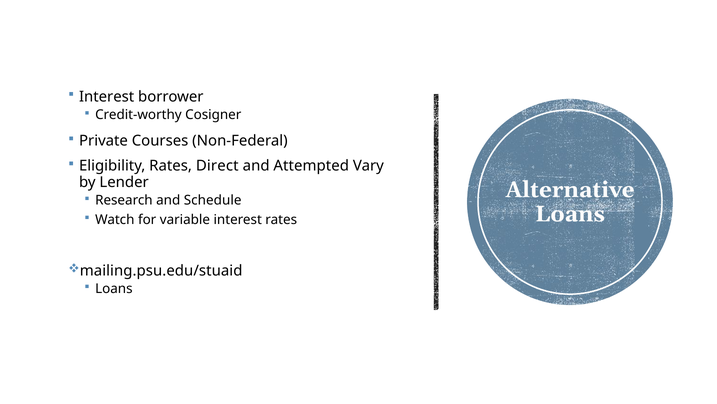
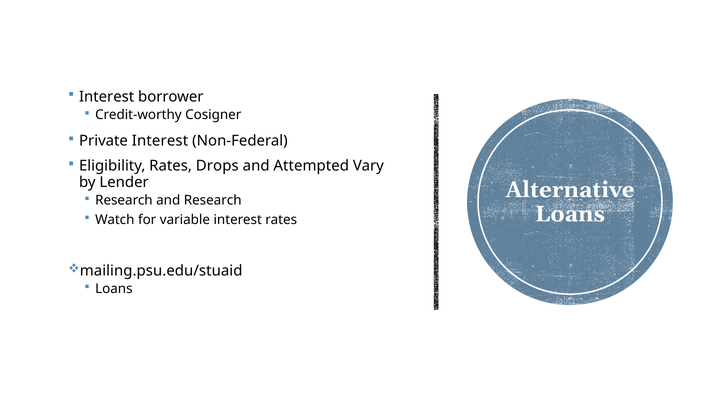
Private Courses: Courses -> Interest (160, 141)
Direct: Direct -> Drops (217, 166)
and Schedule: Schedule -> Research (213, 200)
